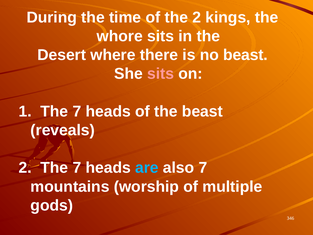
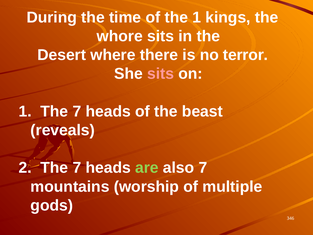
the 2: 2 -> 1 (197, 17)
no beast: beast -> terror (246, 55)
are colour: light blue -> light green (147, 168)
